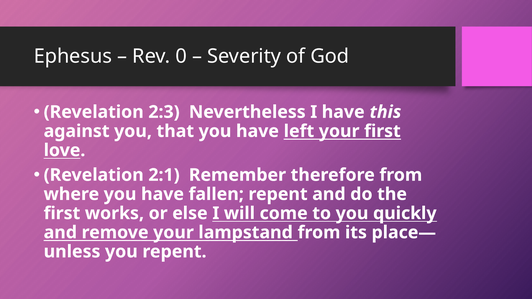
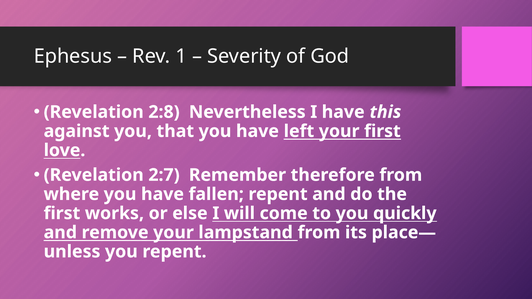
0: 0 -> 1 (181, 56)
2:3: 2:3 -> 2:8 (164, 112)
2:1: 2:1 -> 2:7 (164, 175)
